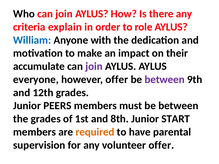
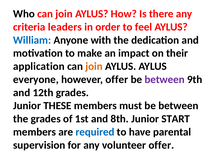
explain: explain -> leaders (65, 27)
role: role -> feel (143, 27)
accumulate: accumulate -> application (39, 66)
join colour: purple -> orange (94, 66)
PEERS: PEERS -> THESE (57, 106)
required colour: orange -> blue (95, 132)
